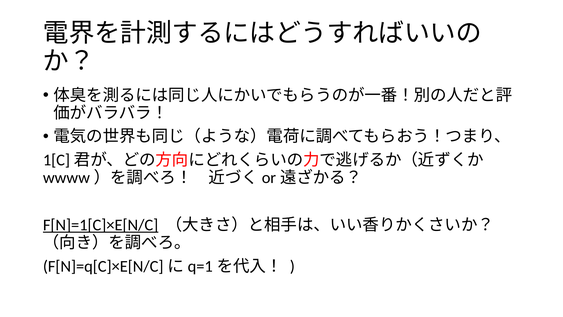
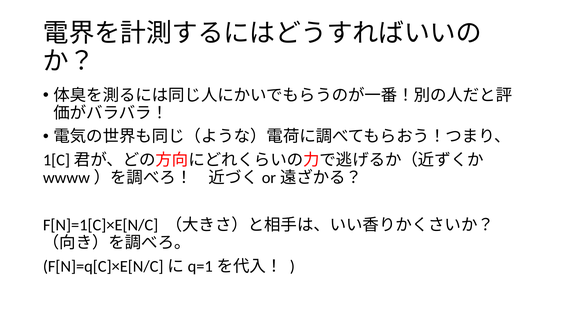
F[N]=1[C]×E[N/C underline: present -> none (101, 225)
